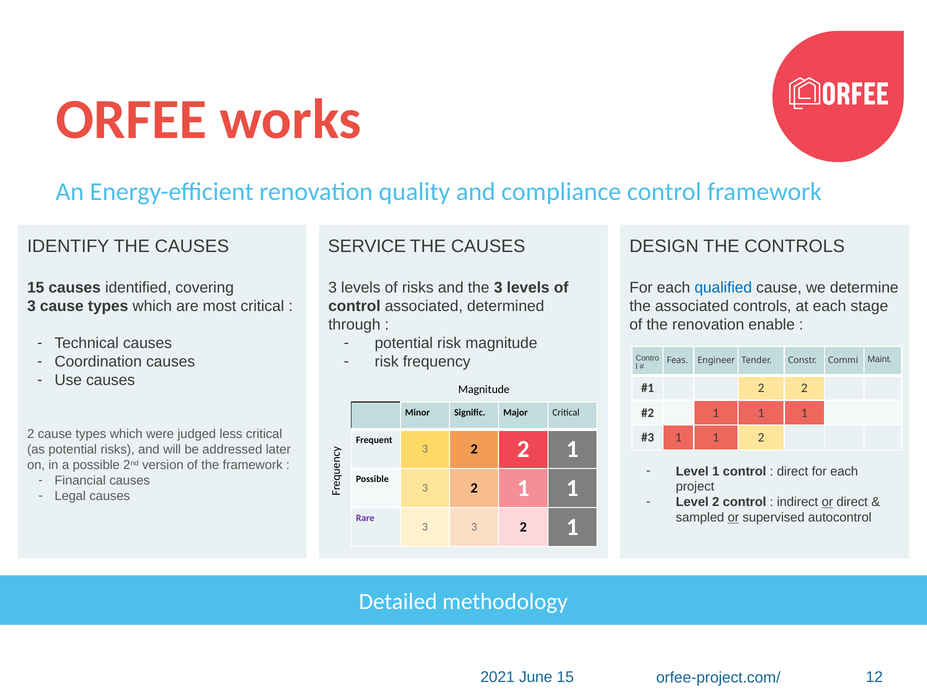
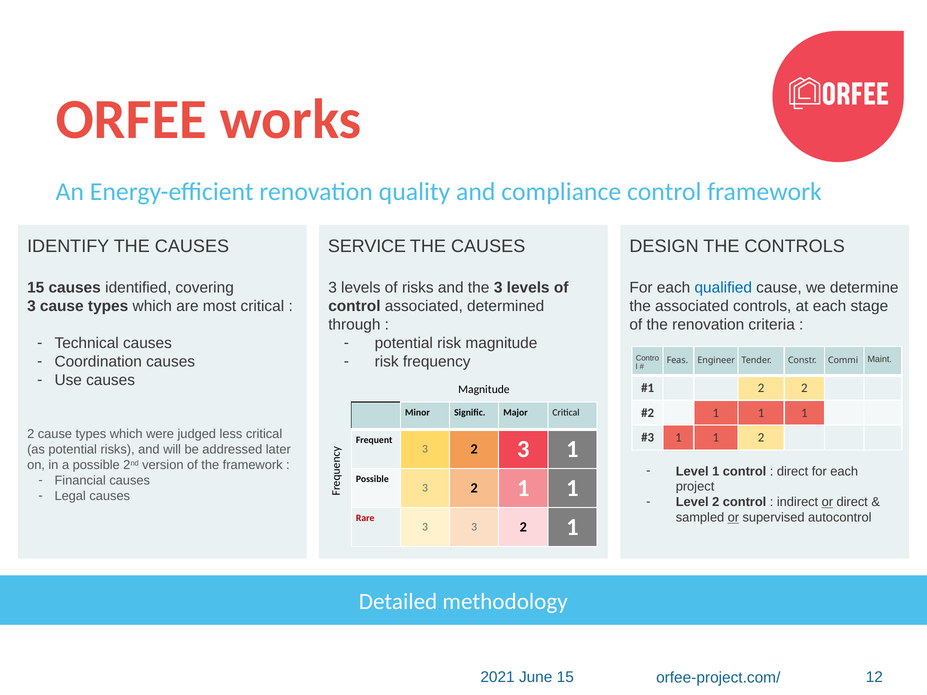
enable: enable -> criteria (772, 325)
3 2 2: 2 -> 3 (523, 449)
Rare colour: purple -> red (365, 518)
